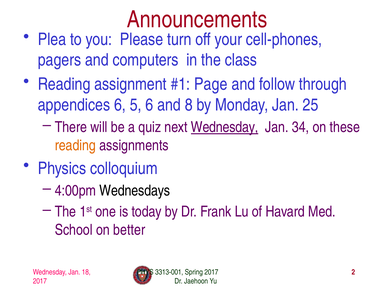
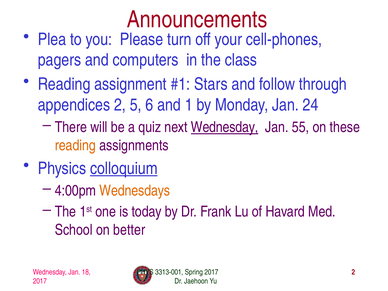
Page: Page -> Stars (211, 84)
appendices 6: 6 -> 2 (120, 105)
8: 8 -> 1 (189, 105)
25: 25 -> 24 (311, 105)
34: 34 -> 55 (300, 127)
colloquium underline: none -> present (124, 168)
Wednesdays colour: black -> orange (135, 191)
